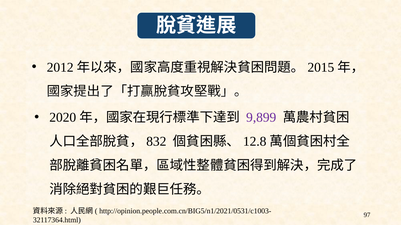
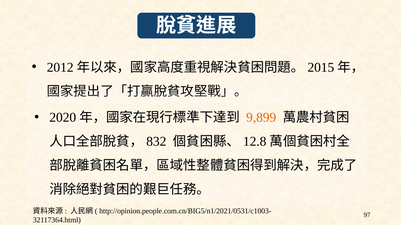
9,899 colour: purple -> orange (261, 118)
